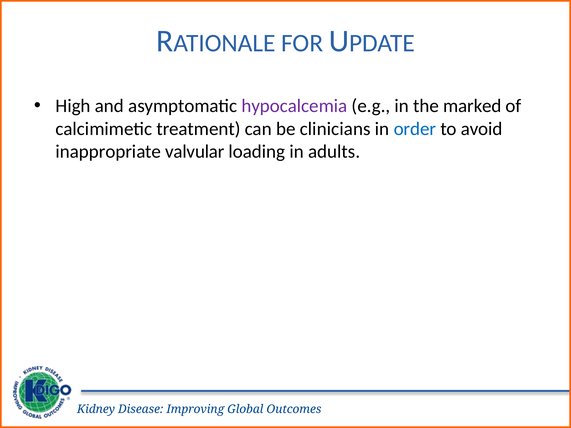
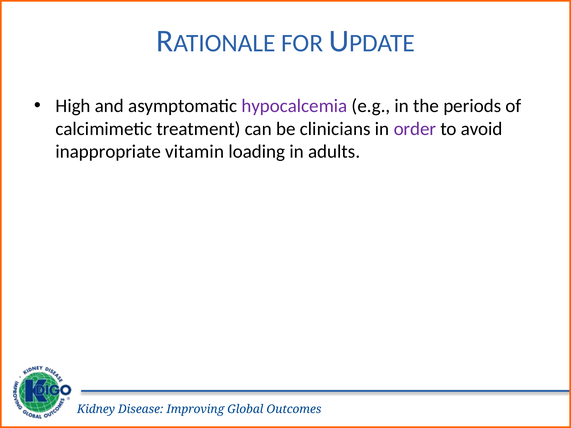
marked: marked -> periods (472, 106)
order colour: blue -> purple (415, 129)
valvular: valvular -> vitamin (195, 152)
